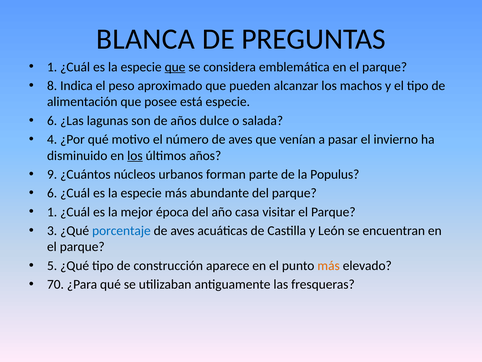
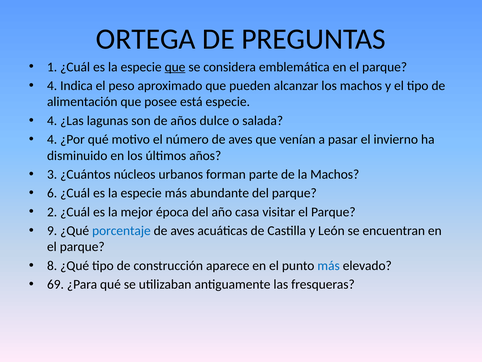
BLANCA: BLANCA -> ORTEGA (146, 39)
8: 8 -> 4 (52, 86)
6: 6 -> 4 (52, 121)
los underline: present -> none (135, 155)
9: 9 -> 3 (52, 174)
la Populus: Populus -> Machos (335, 174)
1: 1 -> 2 (52, 212)
3: 3 -> 9 (52, 230)
5: 5 -> 8 (52, 265)
más colour: orange -> blue (329, 265)
70: 70 -> 69 (55, 284)
